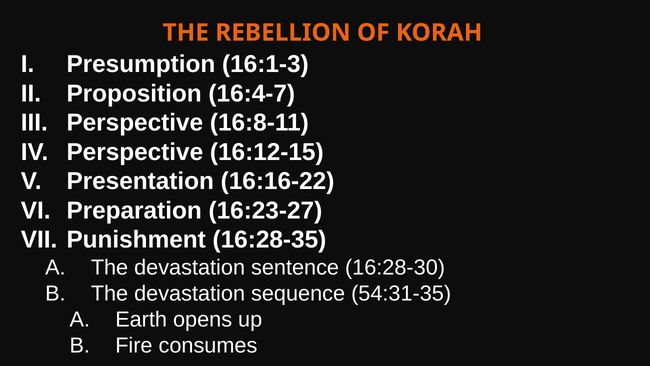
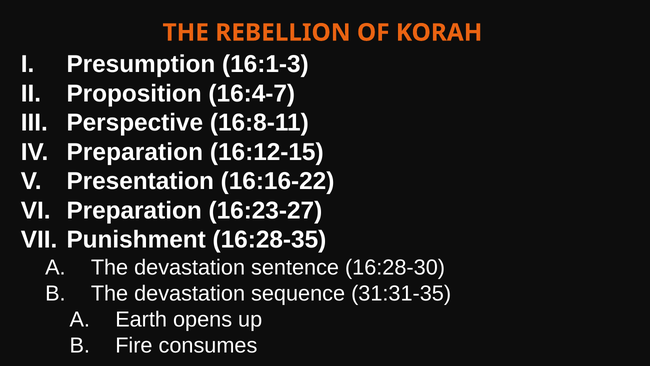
Perspective: Perspective -> Preparation (135, 152)
54:31-35: 54:31-35 -> 31:31-35 (401, 293)
